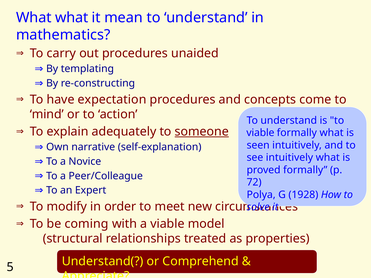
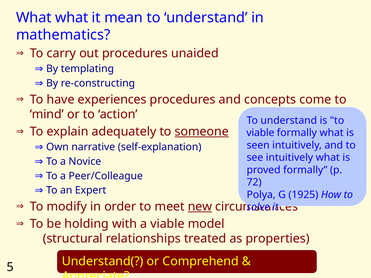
expectation: expectation -> experiences (112, 100)
1928: 1928 -> 1925 (303, 195)
new underline: none -> present (200, 207)
coming: coming -> holding (87, 224)
